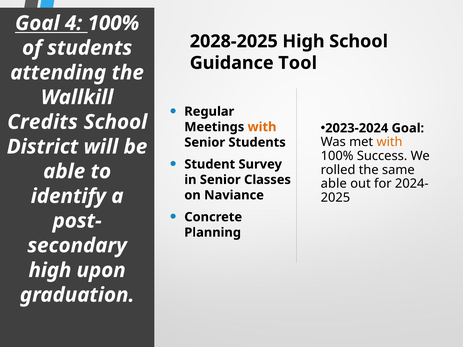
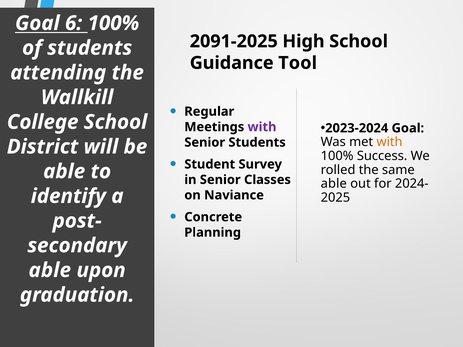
4: 4 -> 6 (74, 23)
2028-2025: 2028-2025 -> 2091-2025 (234, 41)
Credits: Credits -> College (43, 122)
with colour: orange -> purple (262, 127)
high: high -> able (50, 270)
